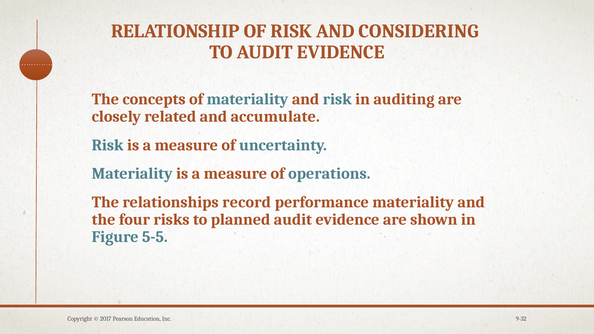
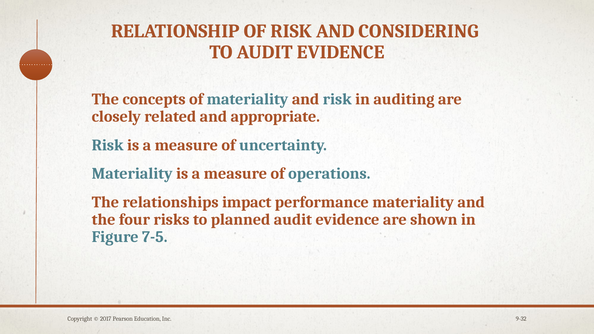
accumulate: accumulate -> appropriate (275, 117)
record: record -> impact (247, 202)
5-5: 5-5 -> 7-5 (155, 237)
